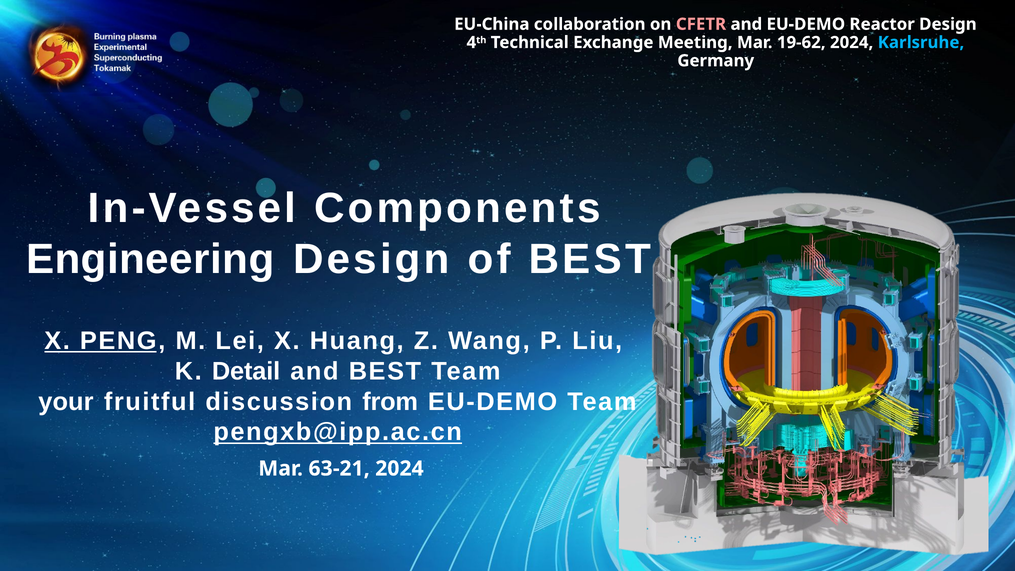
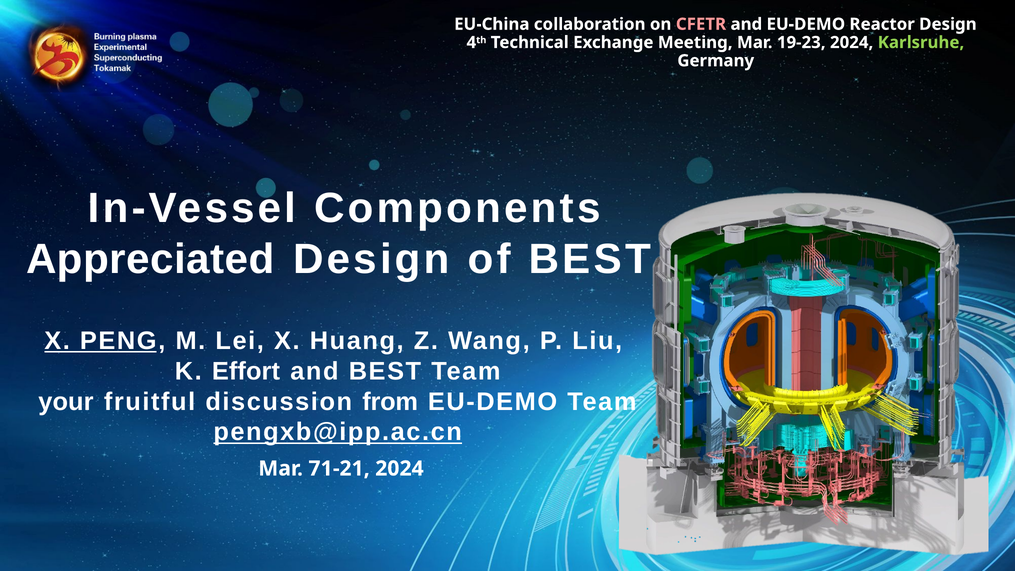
19-62: 19-62 -> 19-23 (801, 42)
Karlsruhe colour: light blue -> light green (921, 42)
Engineering: Engineering -> Appreciated (150, 259)
Detail: Detail -> Effort (246, 371)
63-21: 63-21 -> 71-21 (339, 468)
